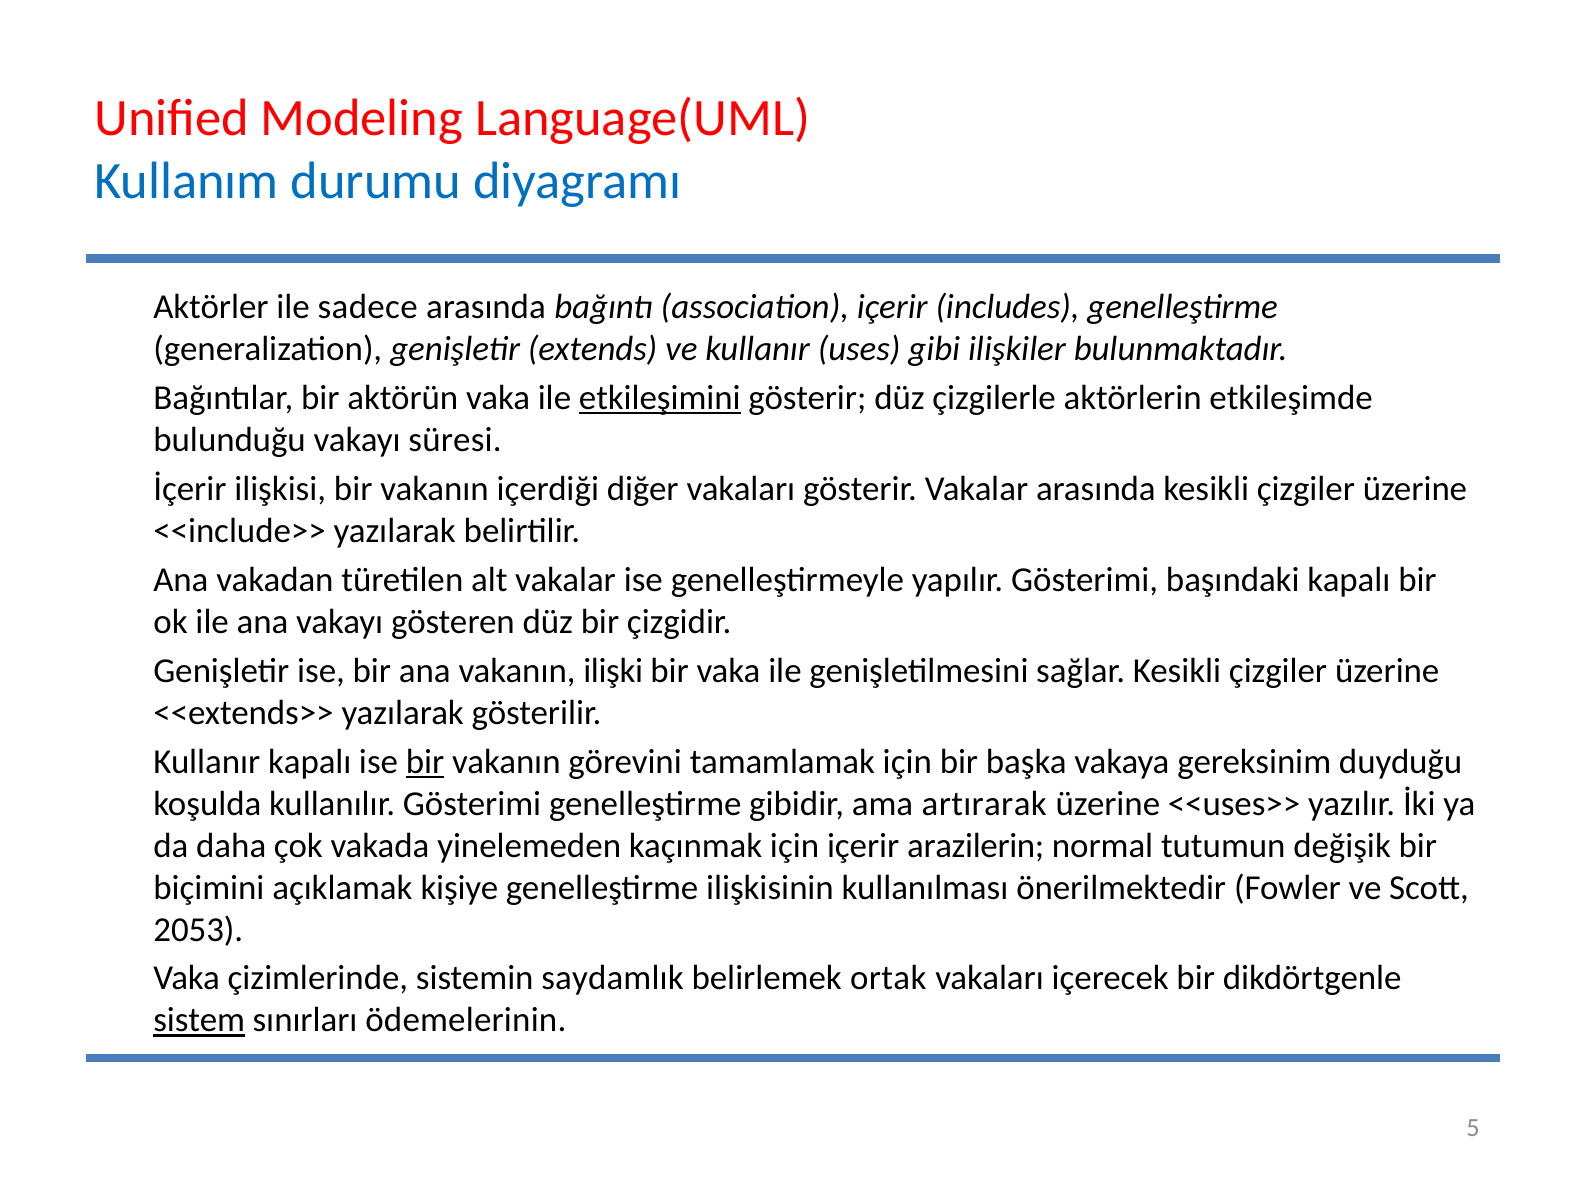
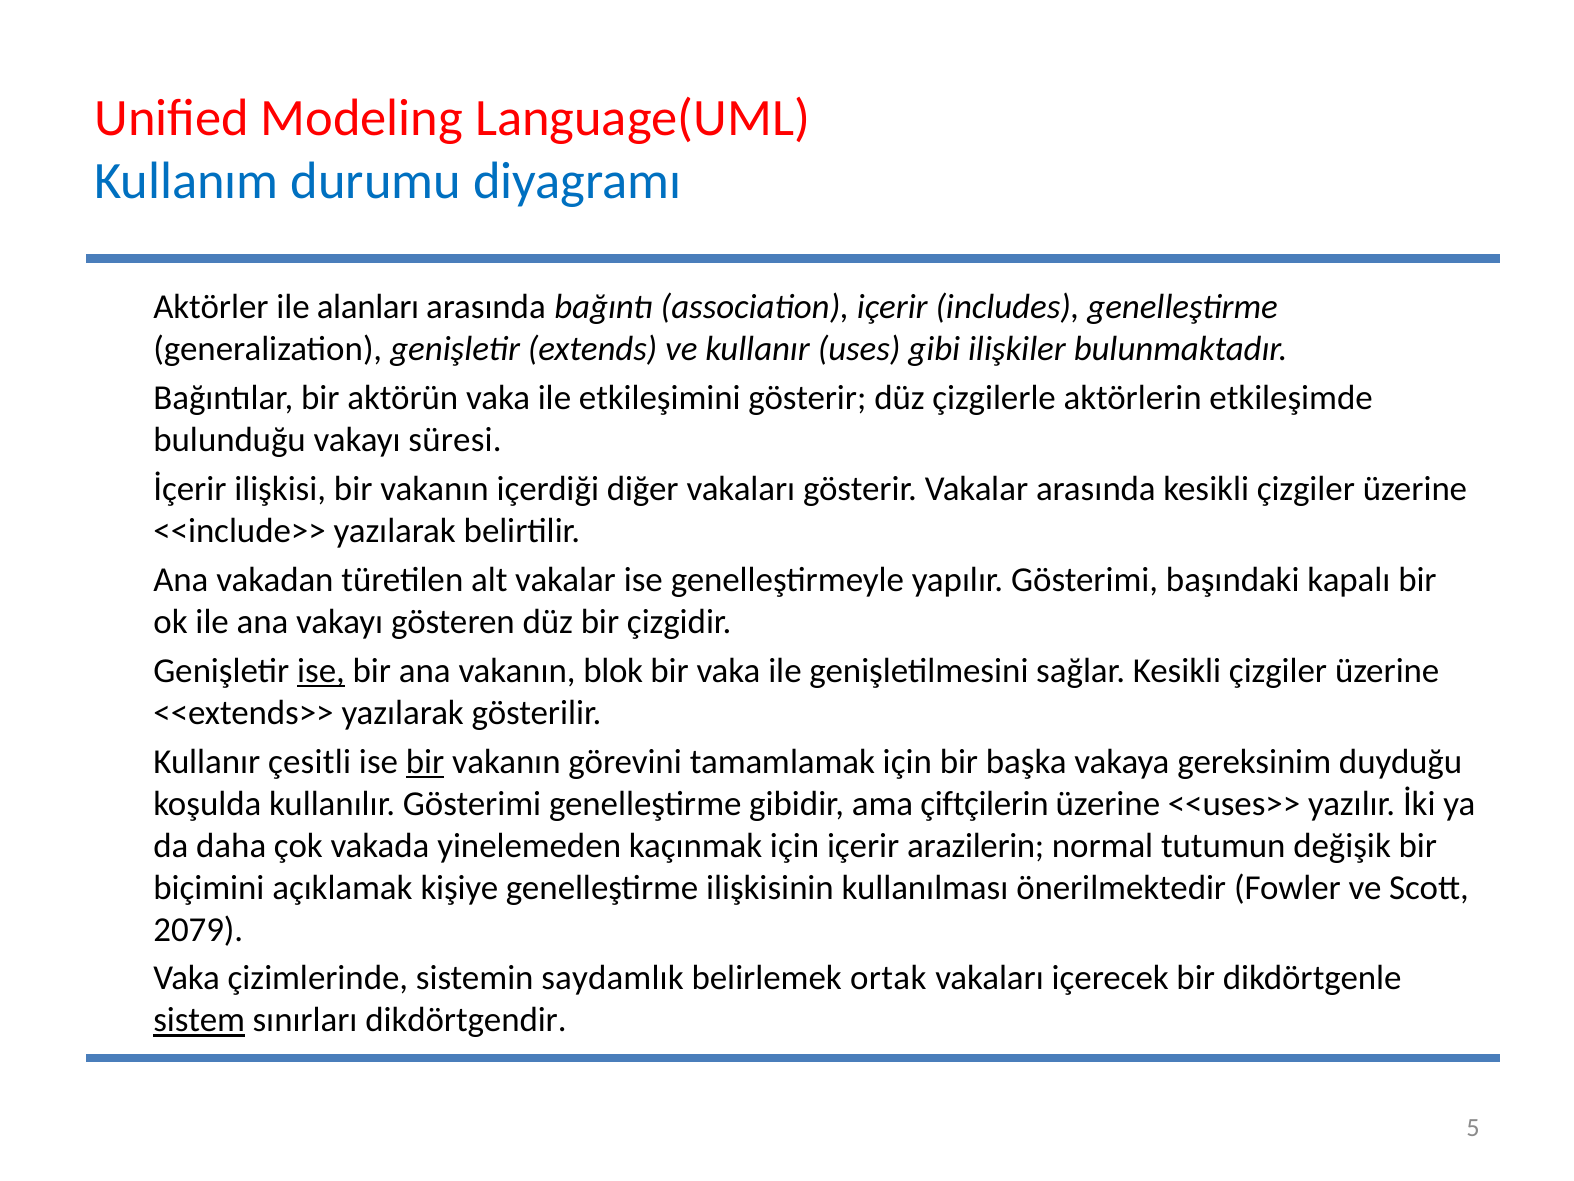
sadece: sadece -> alanları (368, 307)
etkileşimini underline: present -> none (660, 398)
ise underline: none -> present (321, 670)
ilişki: ilişki -> blok (613, 670)
Kullanır kapalı: kapalı -> çesitli (310, 761)
artırarak: artırarak -> çiftçilerin (985, 803)
2053: 2053 -> 2079 (198, 929)
ödemelerinin: ödemelerinin -> dikdörtgendir (466, 1020)
